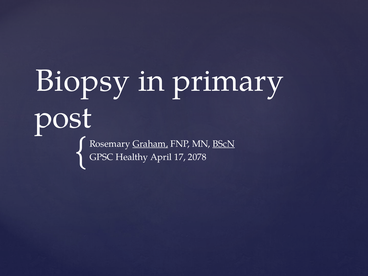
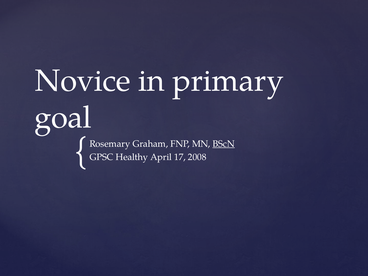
Biopsy: Biopsy -> Novice (83, 81)
post: post -> goal (63, 118)
Graham underline: present -> none (150, 144)
2078: 2078 -> 2008 (197, 157)
